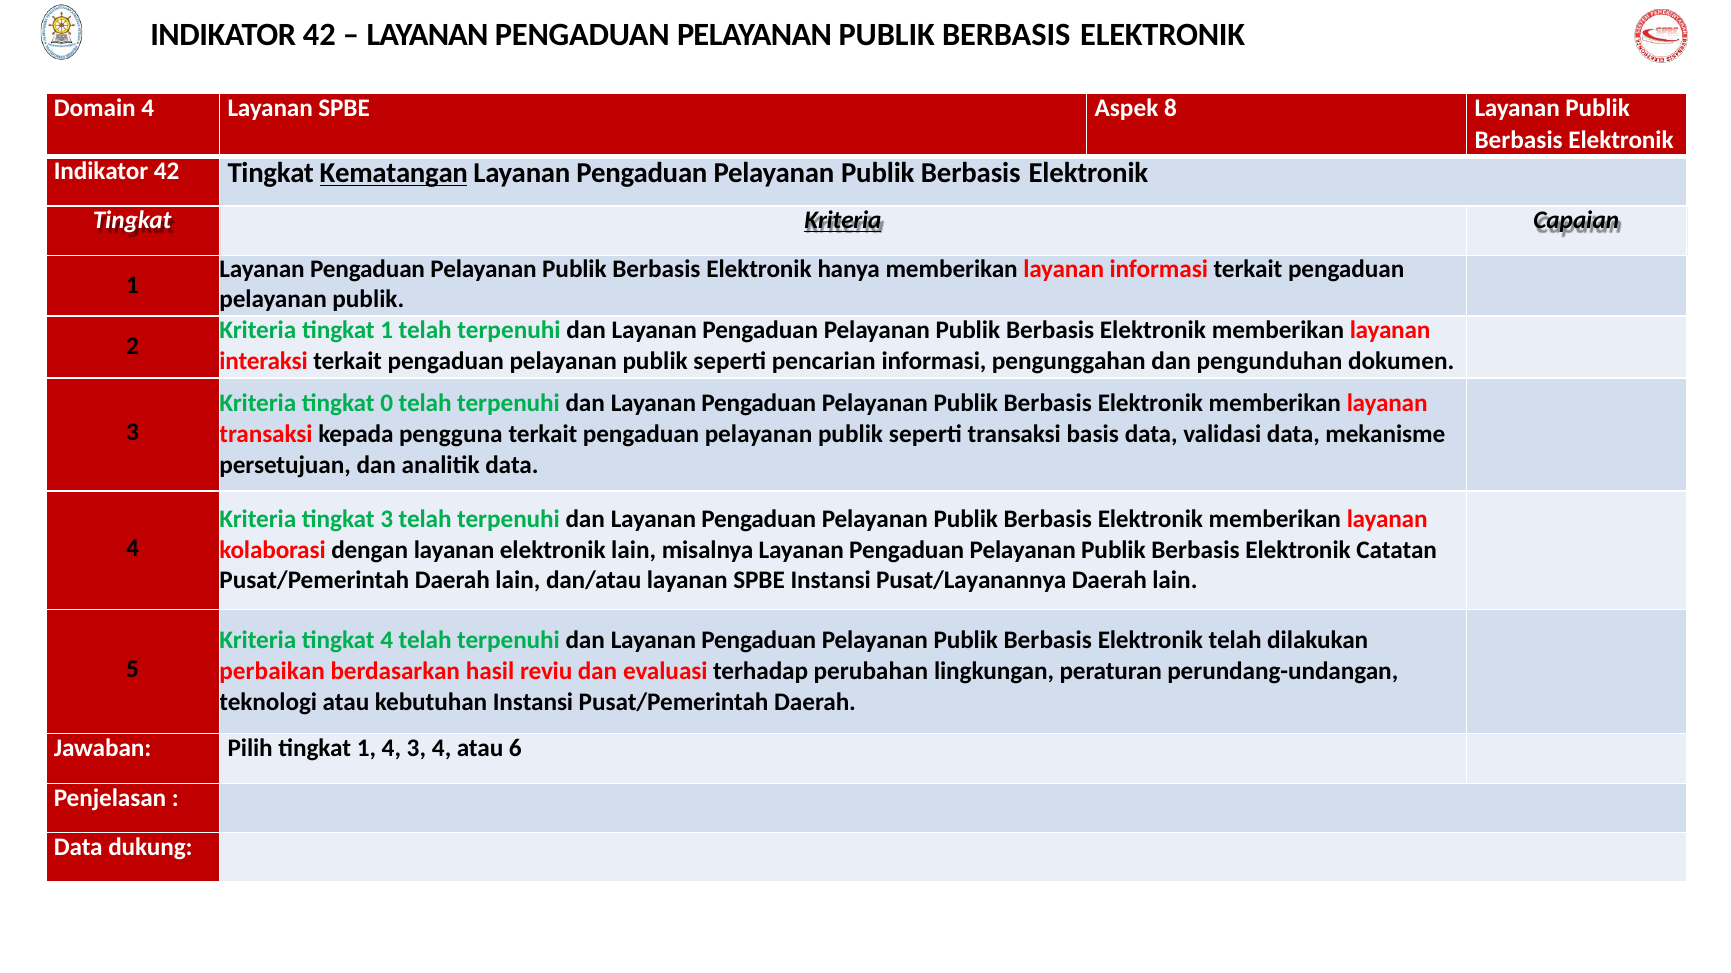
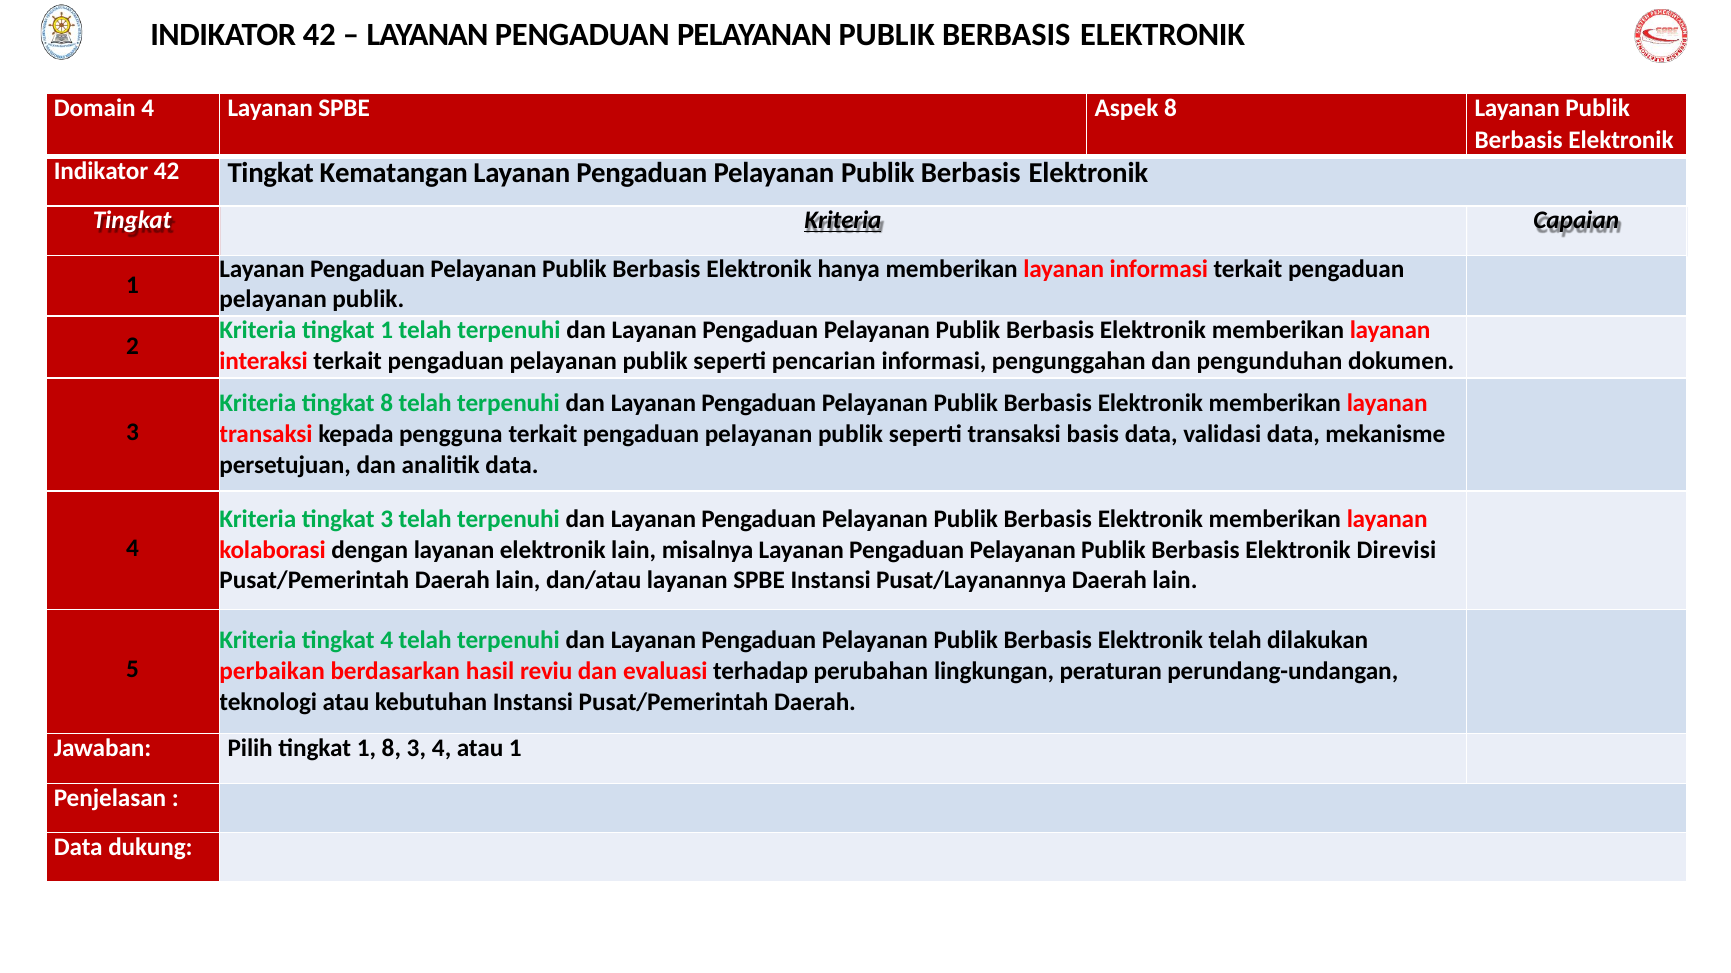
Kematangan underline: present -> none (394, 173)
tingkat 0: 0 -> 8 (387, 404)
Catatan: Catatan -> Direvisi (1396, 550)
1 4: 4 -> 8 (391, 748)
atau 6: 6 -> 1 (515, 748)
